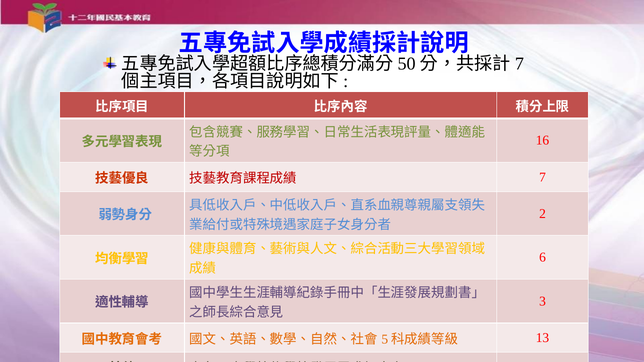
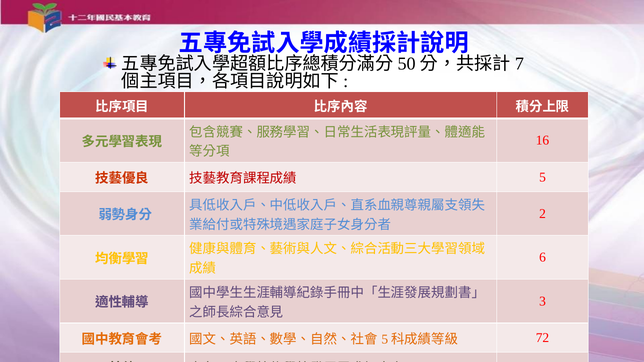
7: 7 -> 5 (543, 177)
13: 13 -> 72 (543, 338)
